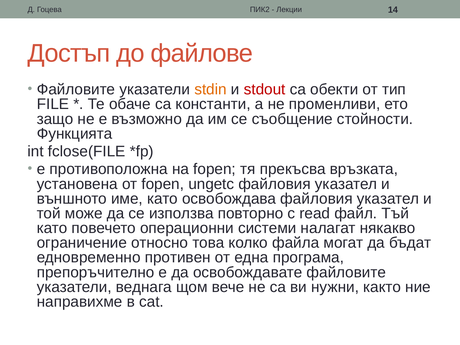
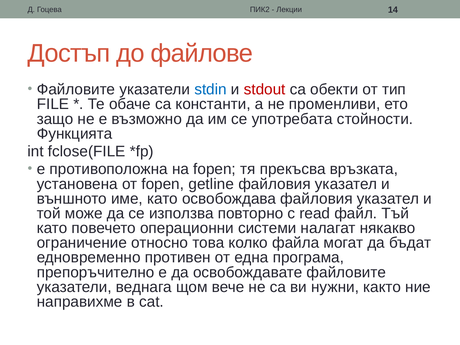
stdin colour: orange -> blue (211, 90)
съобщение: съобщение -> употребата (292, 119)
ungetc: ungetc -> getline (211, 184)
